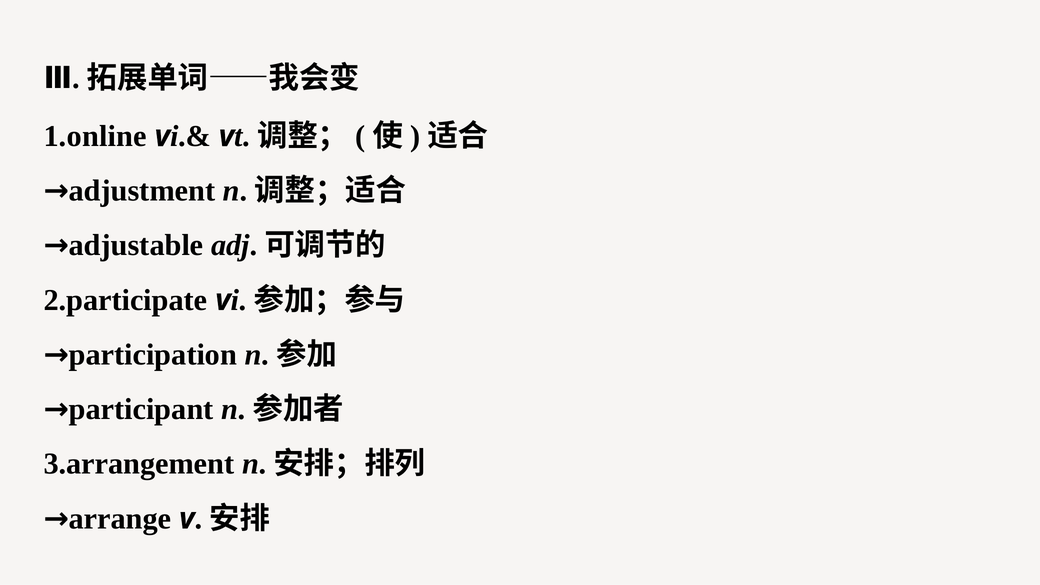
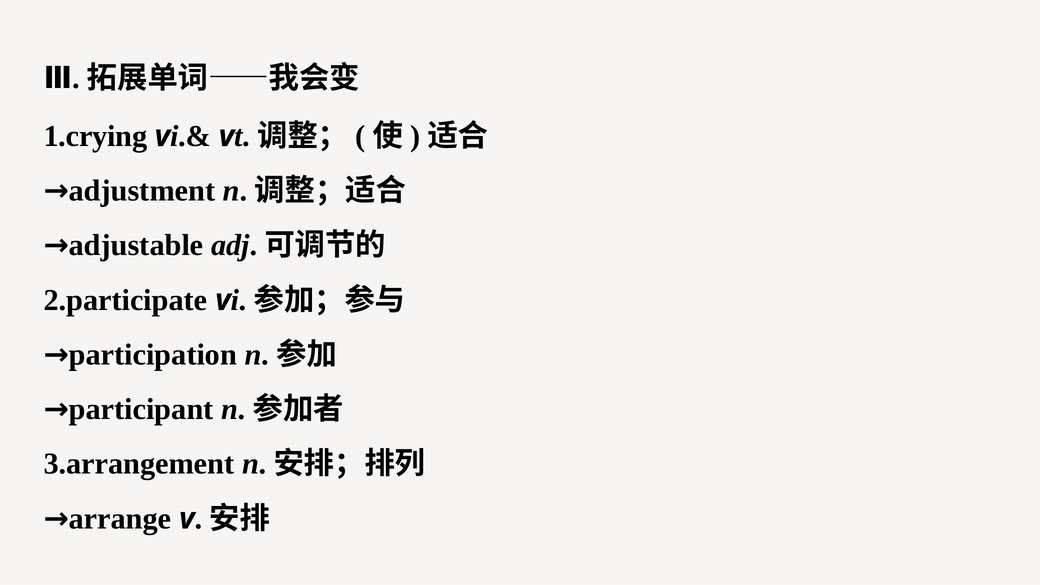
1.online: 1.online -> 1.crying (95, 136)
